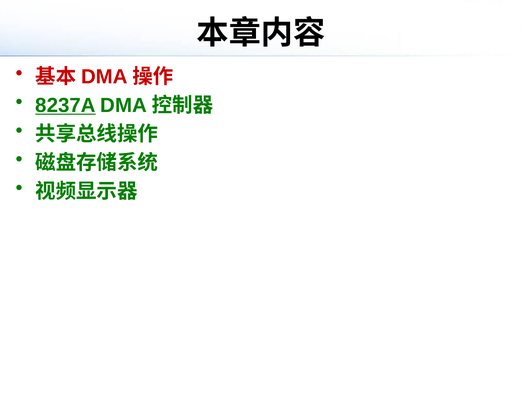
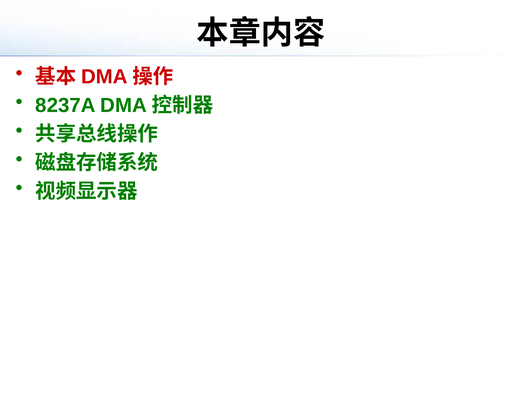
8237A underline: present -> none (65, 106)
